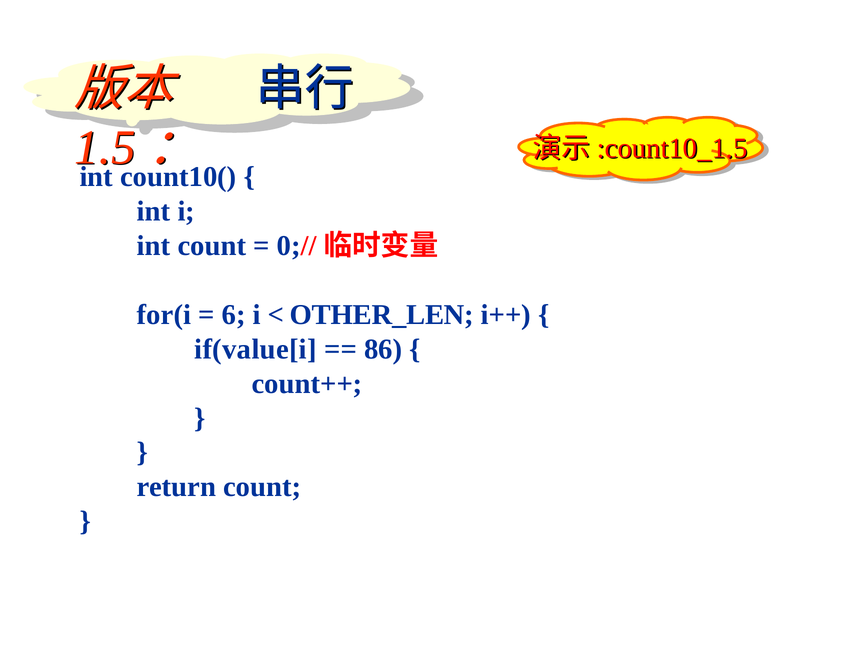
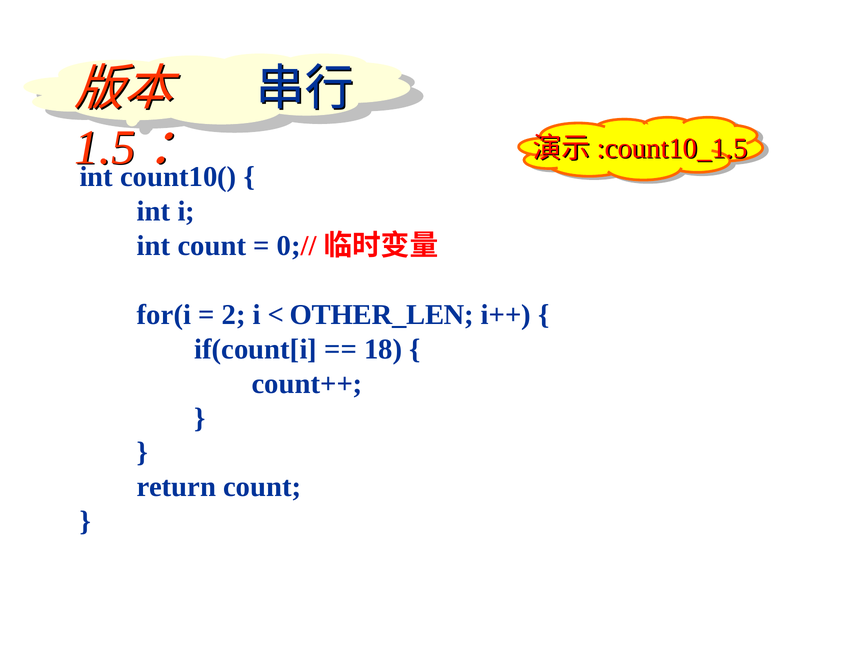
6: 6 -> 2 (234, 315)
if(value[i: if(value[i -> if(count[i (256, 349)
86: 86 -> 18 (383, 349)
